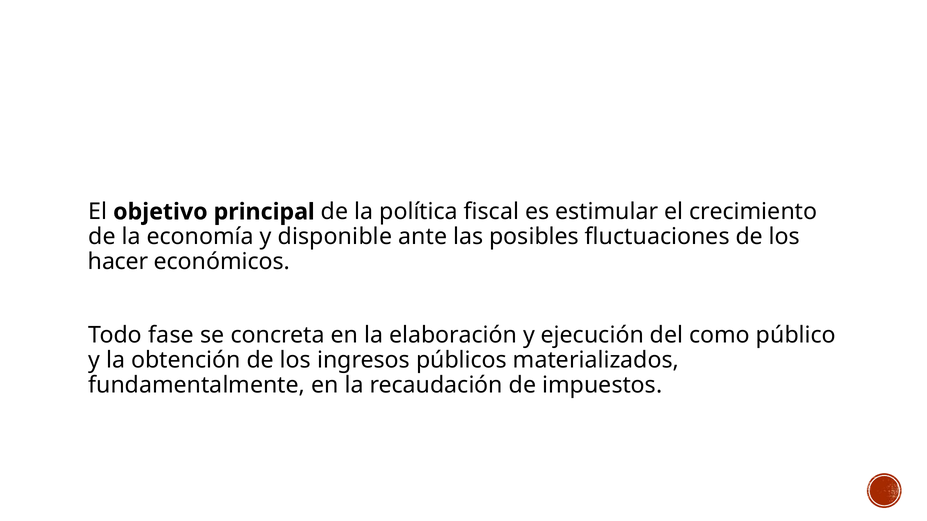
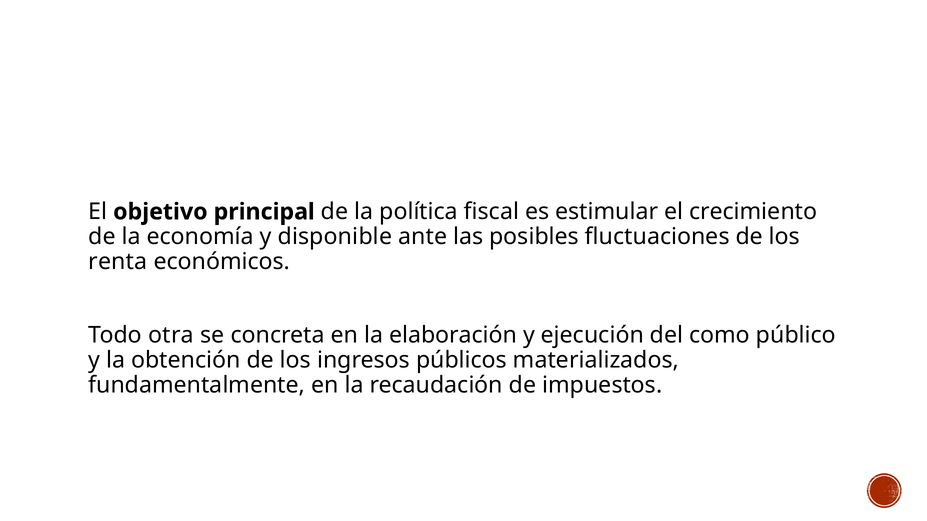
hacer: hacer -> renta (118, 262)
fase: fase -> otra (171, 335)
